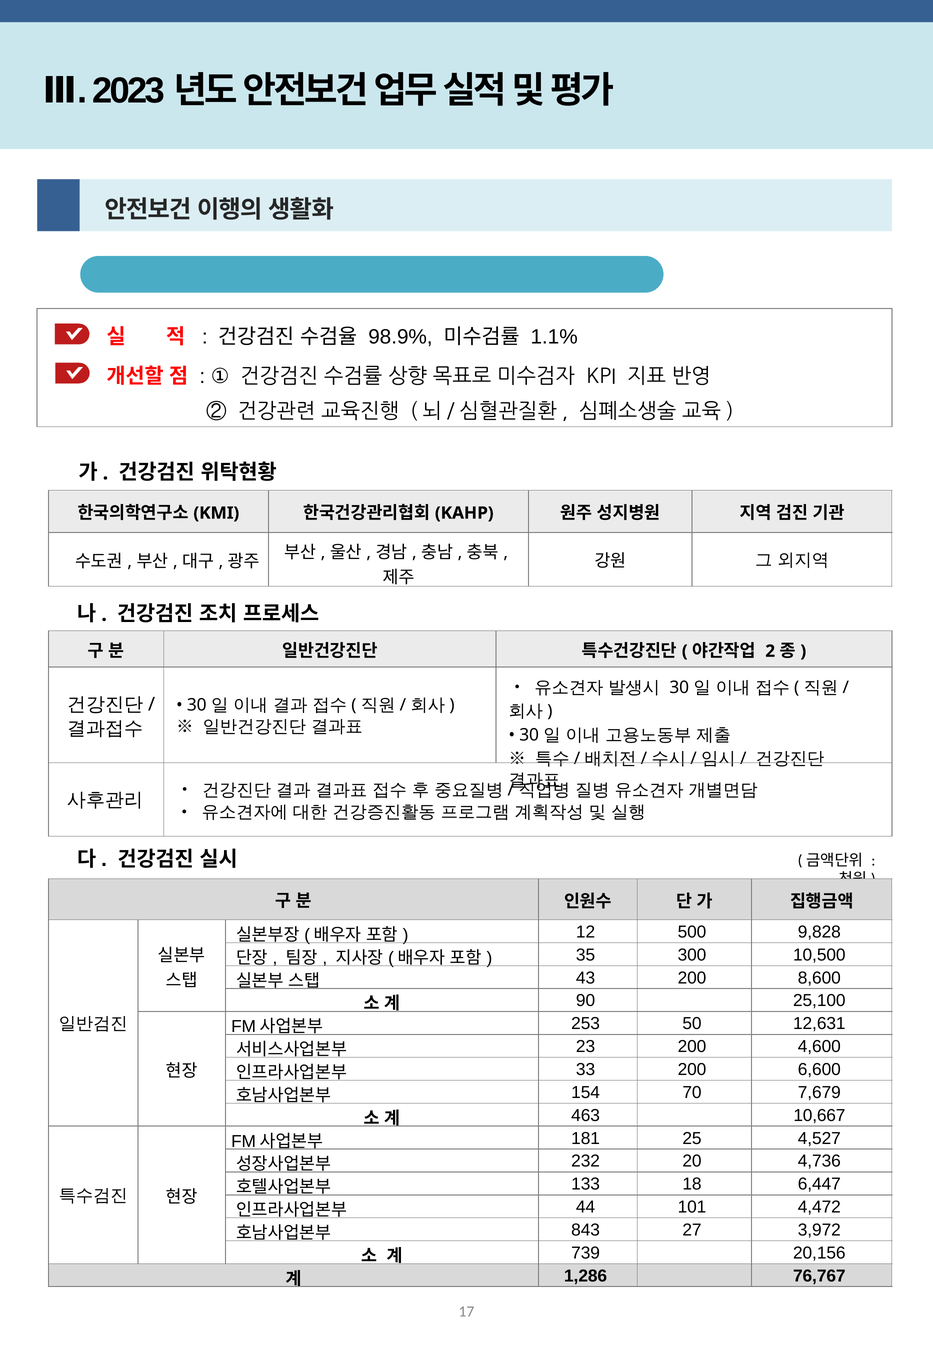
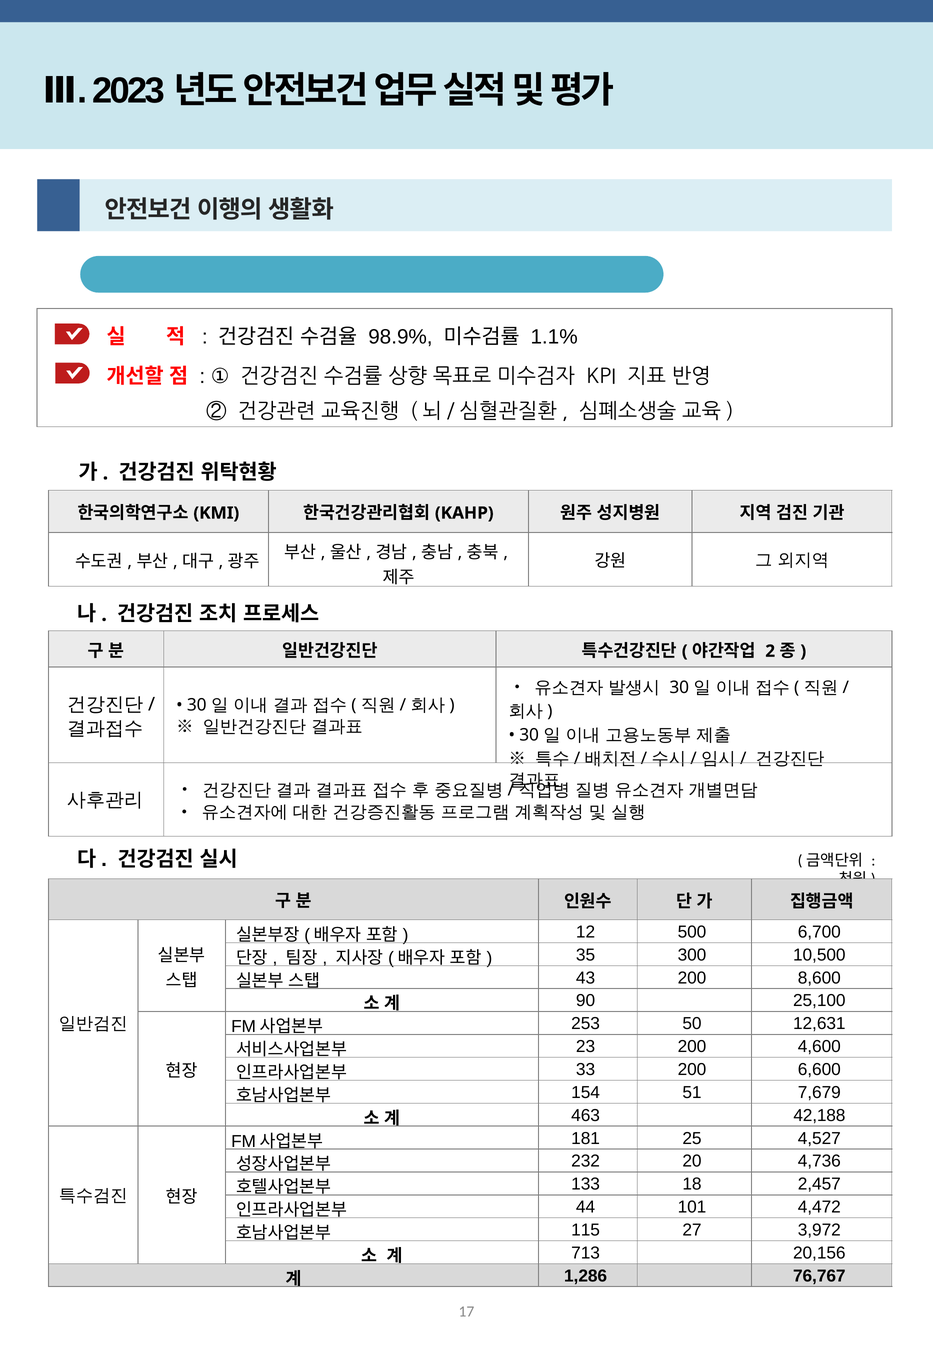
9,828: 9,828 -> 6,700 (819, 932)
70: 70 -> 51 (692, 1092)
10,667: 10,667 -> 42,188 (819, 1115)
6,447: 6,447 -> 2,457 (819, 1184)
843: 843 -> 115 (586, 1230)
739: 739 -> 713 (586, 1253)
